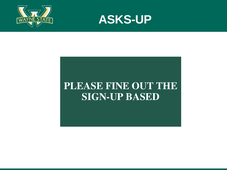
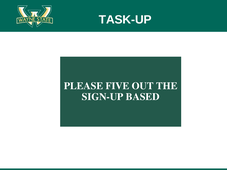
ASKS-UP: ASKS-UP -> TASK-UP (125, 20)
FINE: FINE -> FIVE (117, 86)
